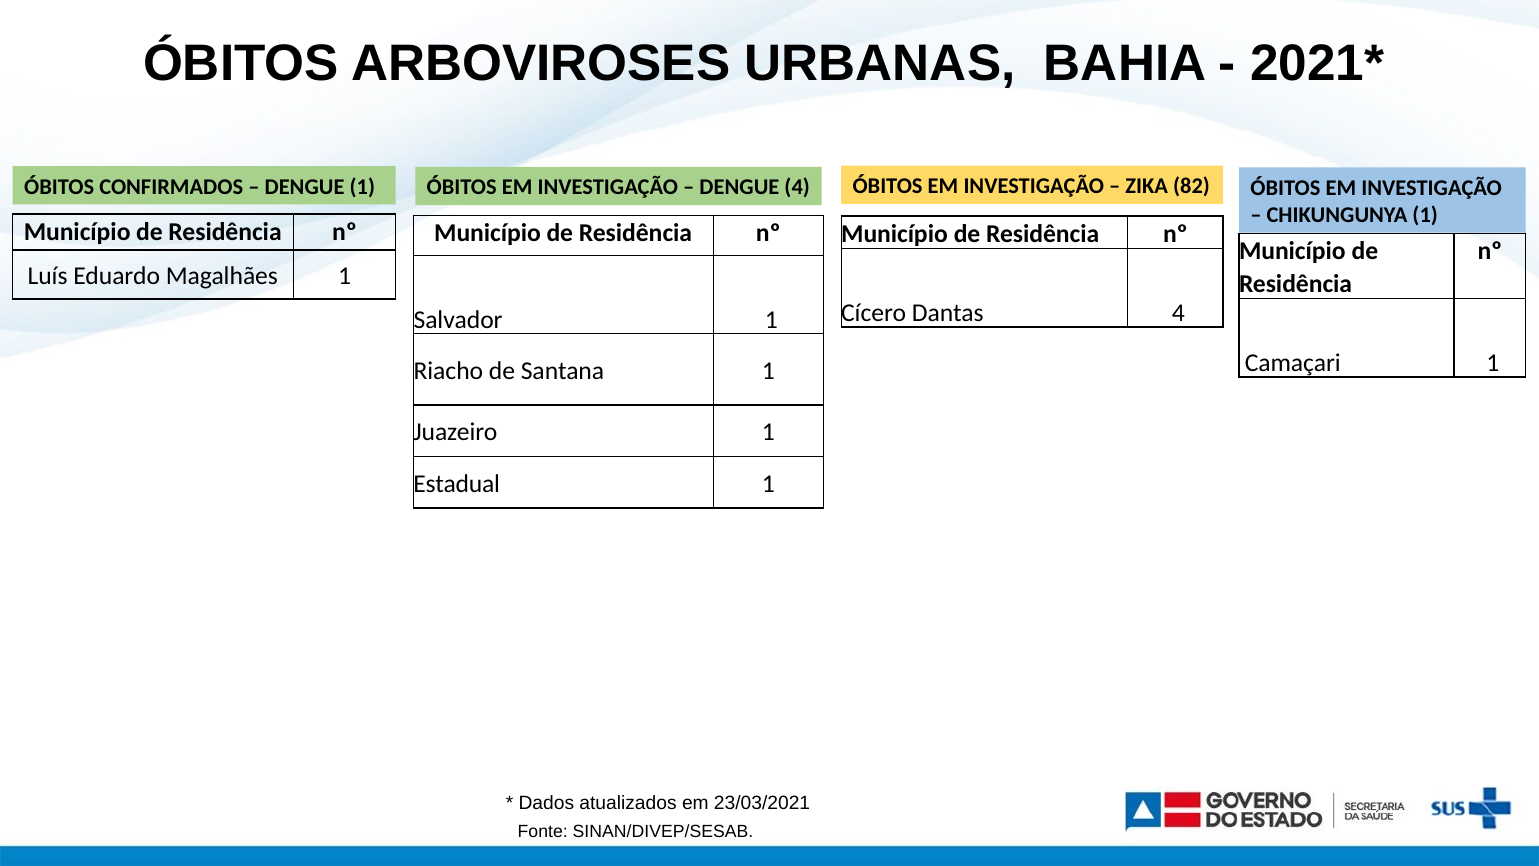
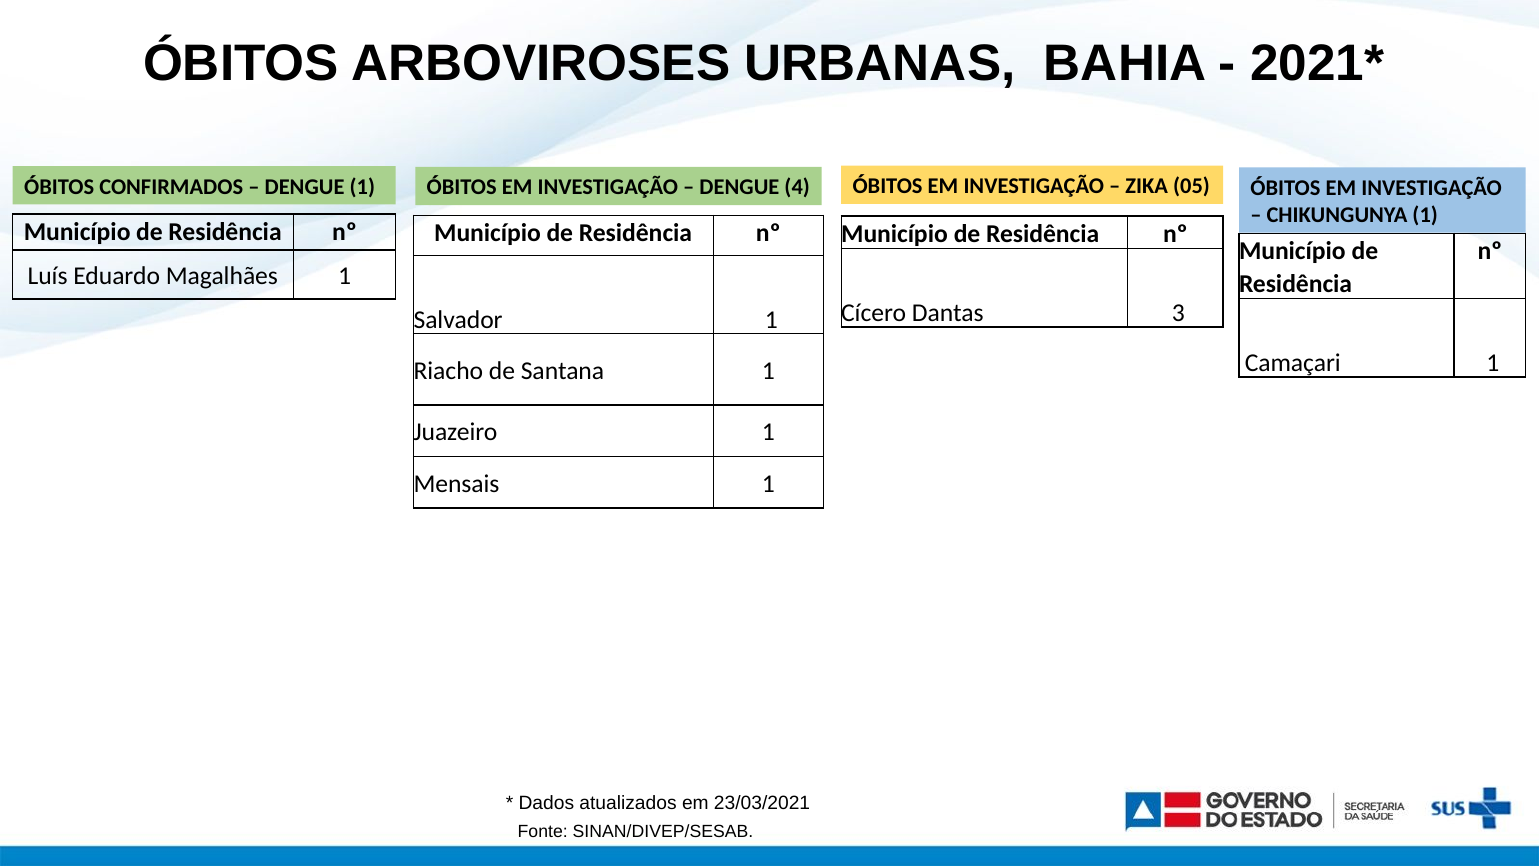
82: 82 -> 05 (1192, 186)
Dantas 4: 4 -> 3 (1178, 313)
Estadual: Estadual -> Mensais (456, 483)
